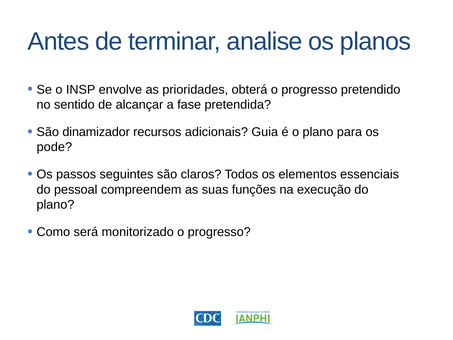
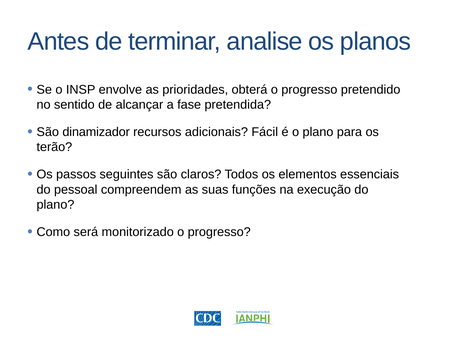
Guia: Guia -> Fácil (265, 132)
pode: pode -> terão (54, 147)
